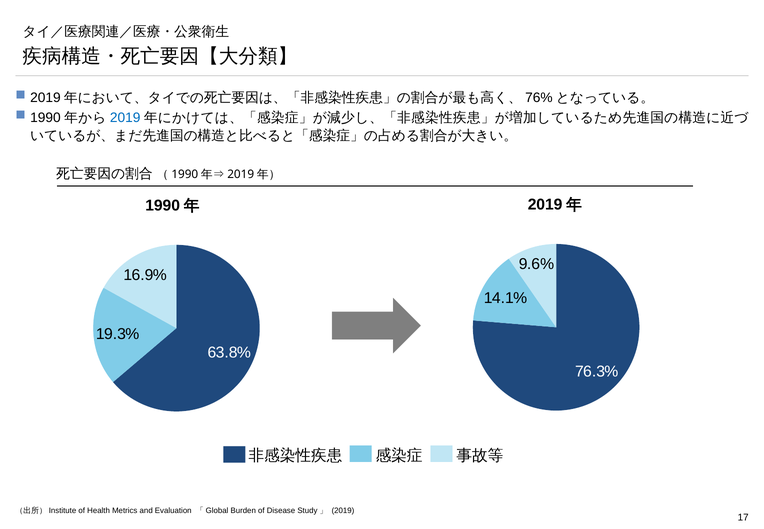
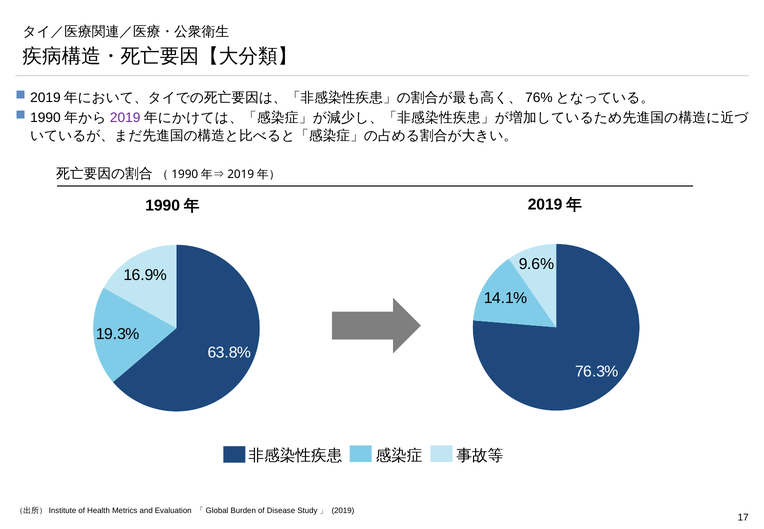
2019 colour: blue -> purple (125, 118)
